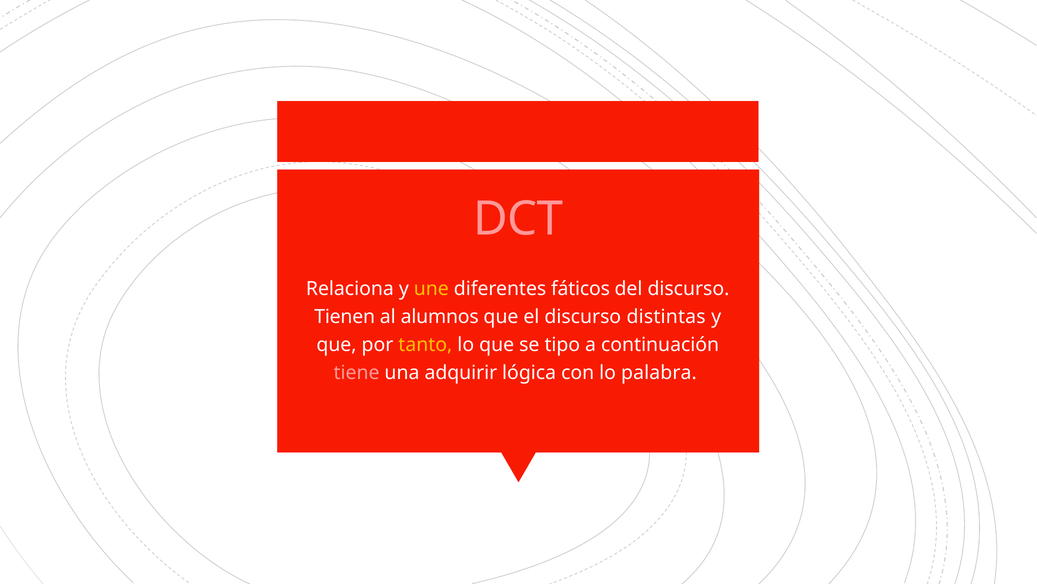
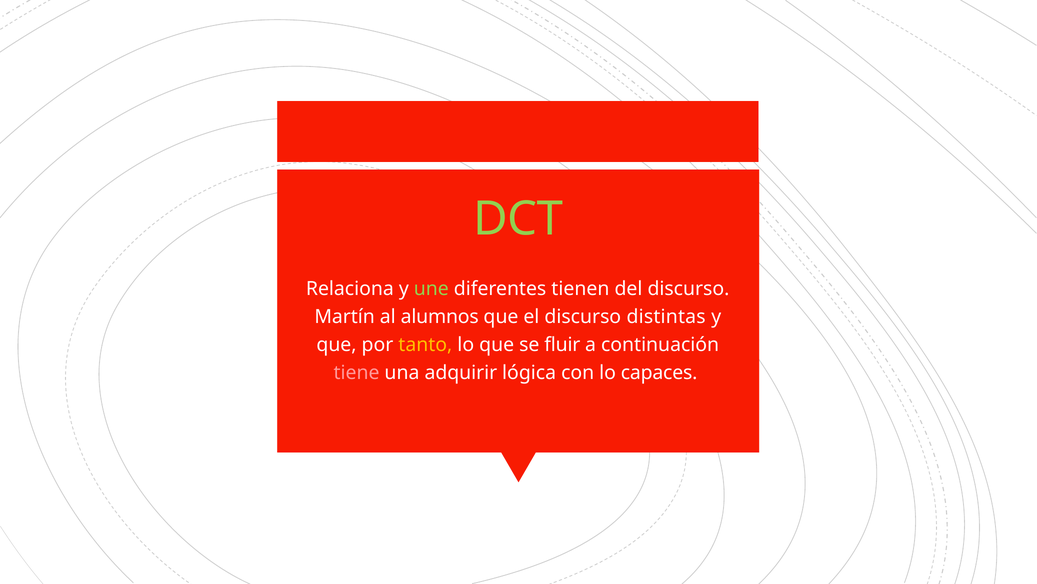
DCT colour: pink -> light green (518, 219)
une colour: yellow -> light green (431, 289)
fáticos: fáticos -> tienen (580, 289)
Tienen: Tienen -> Martín (345, 317)
tipo: tipo -> fluir (562, 345)
palabra: palabra -> capaces (659, 373)
